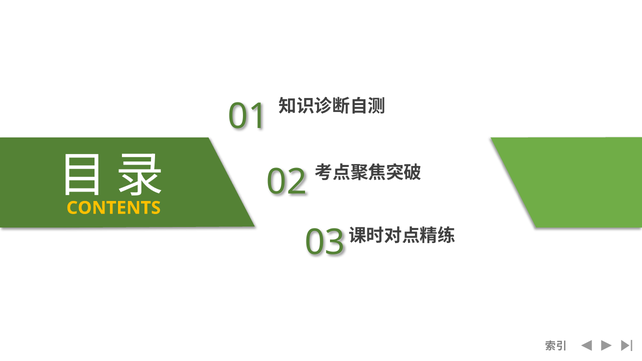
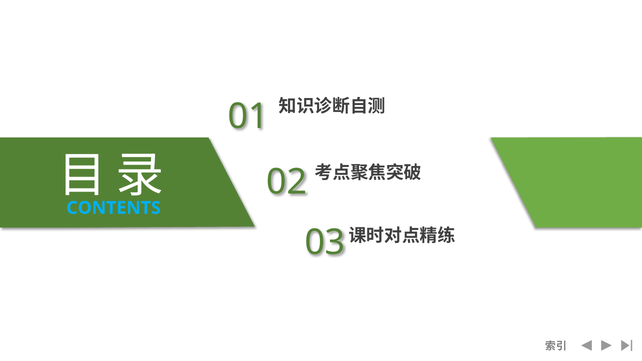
CONTENTS colour: yellow -> light blue (114, 208)
